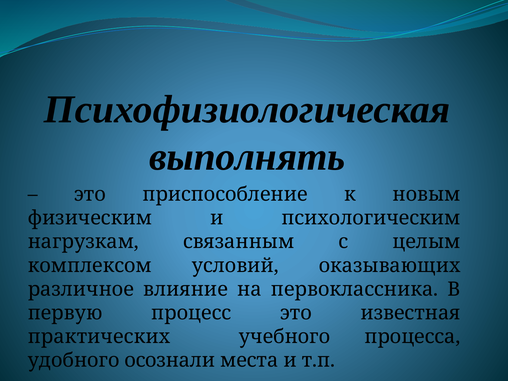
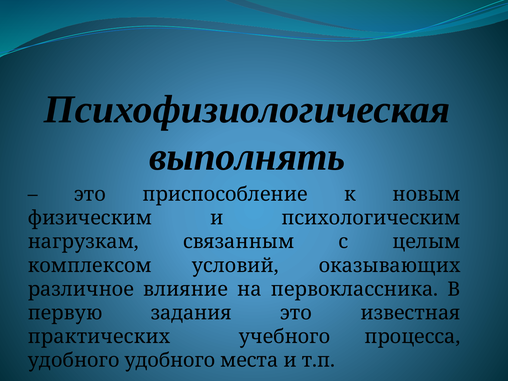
процесс: процесс -> задания (191, 313)
удобного осознали: осознали -> удобного (170, 360)
